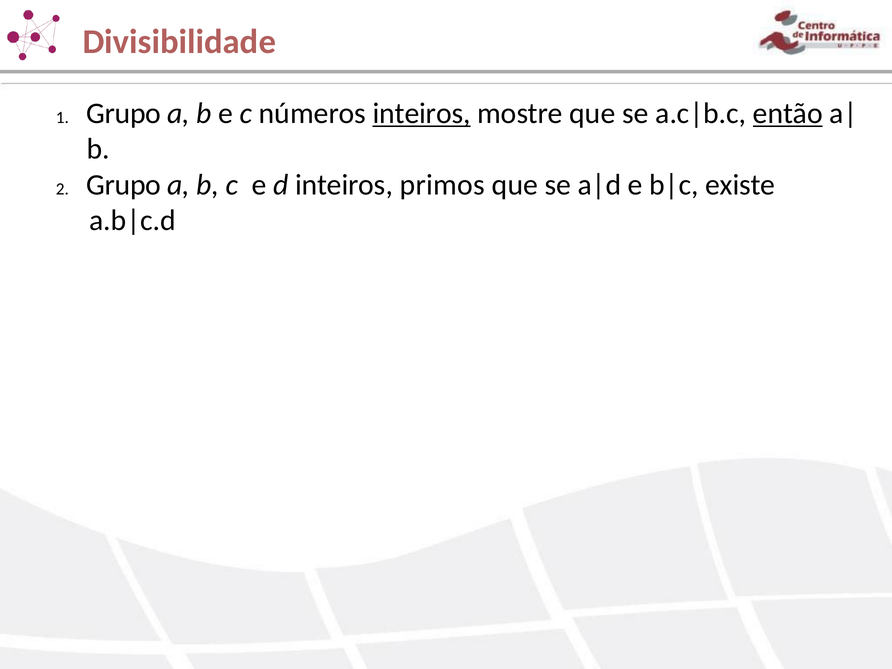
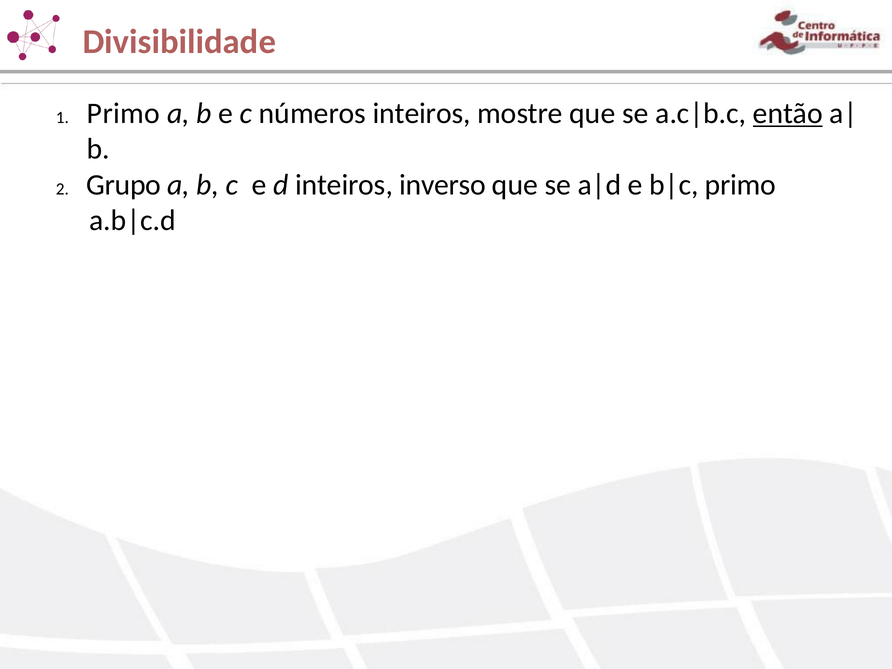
Grupo: Grupo -> Primo (123, 113)
inteiros underline: present -> none (422, 113)
primos: primos -> inverso (443, 185)
existe: existe -> primo (740, 185)
